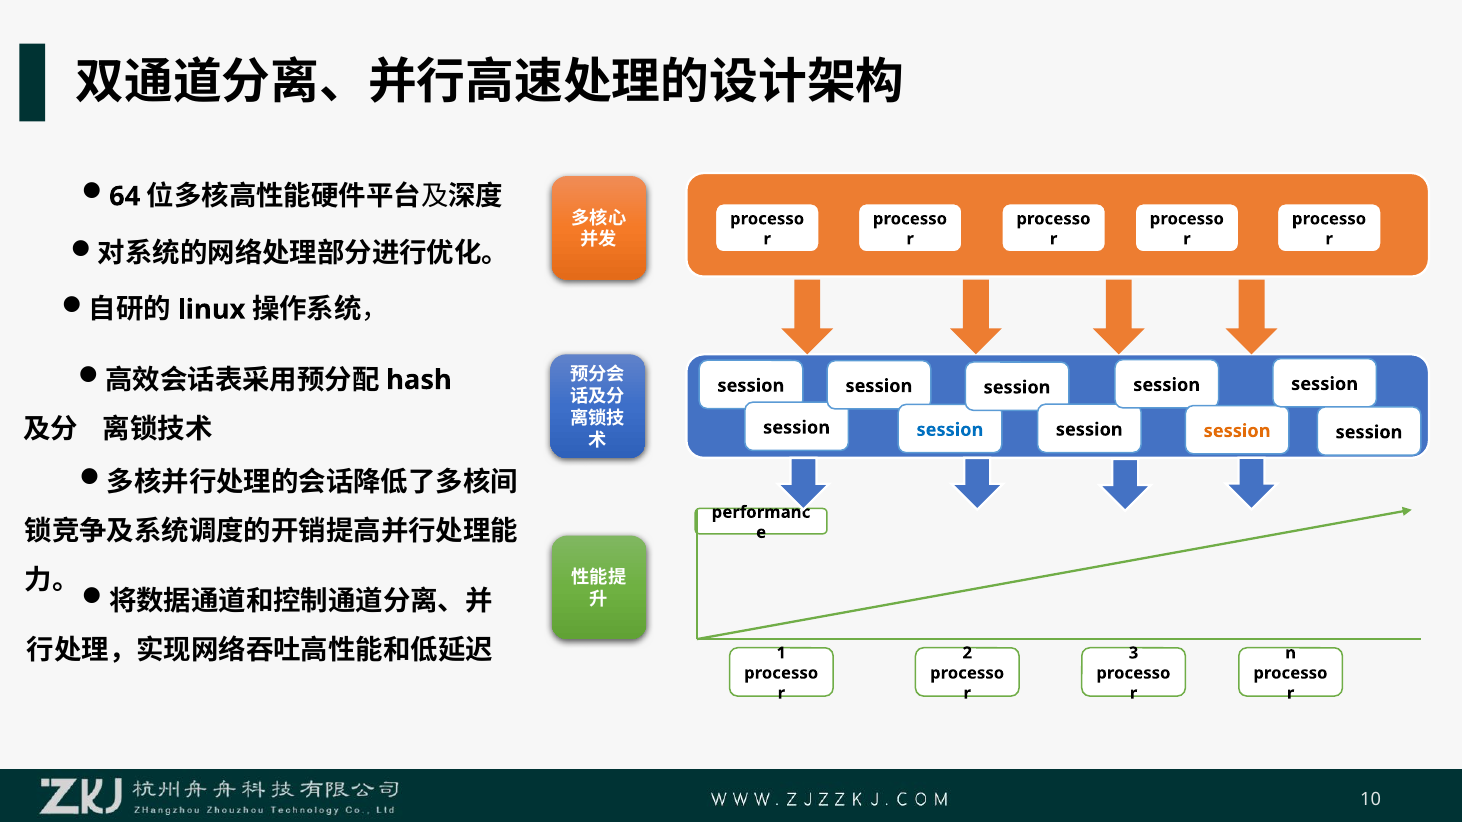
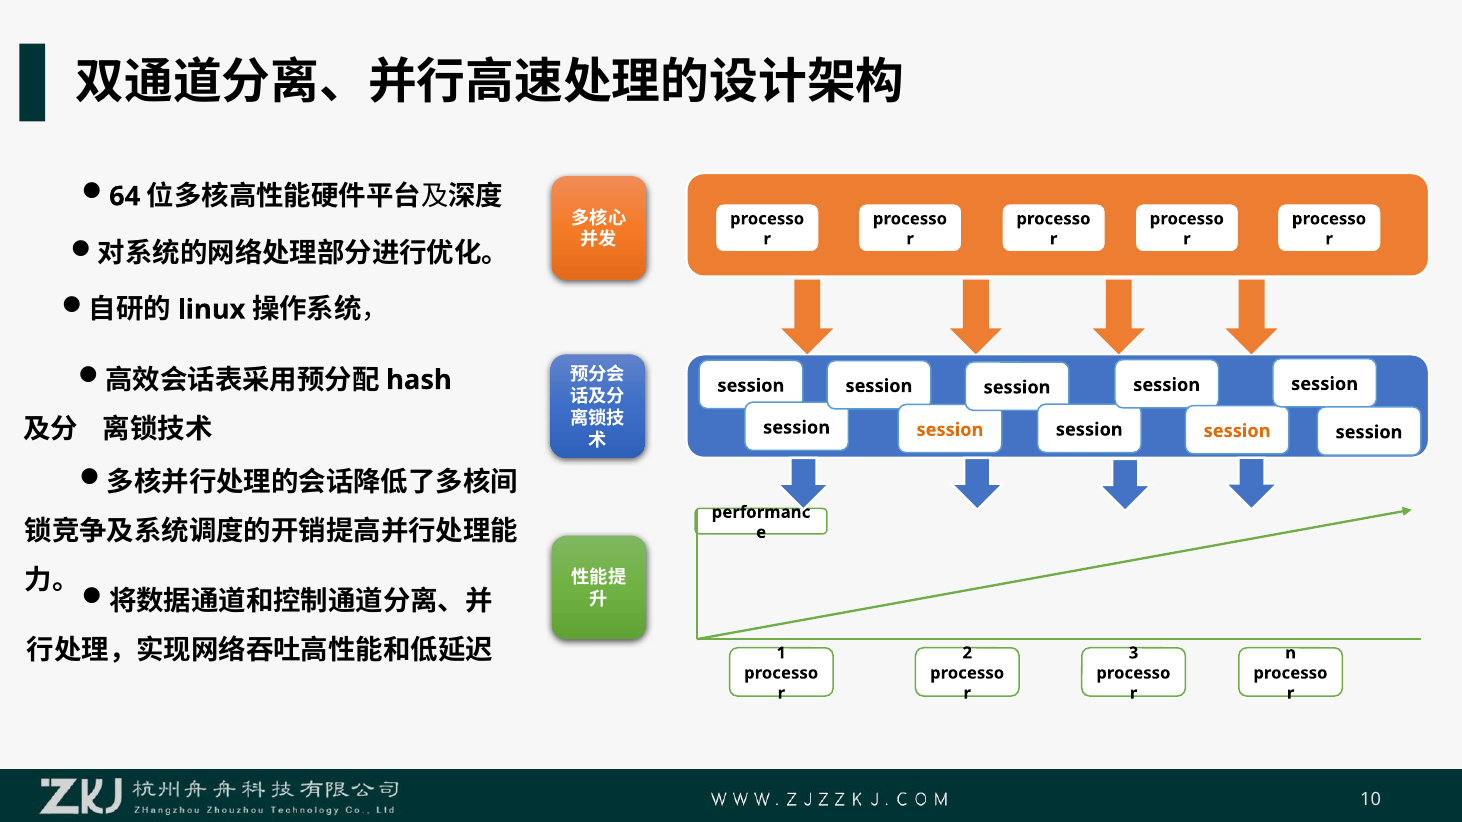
session colour: blue -> orange (950, 430)
